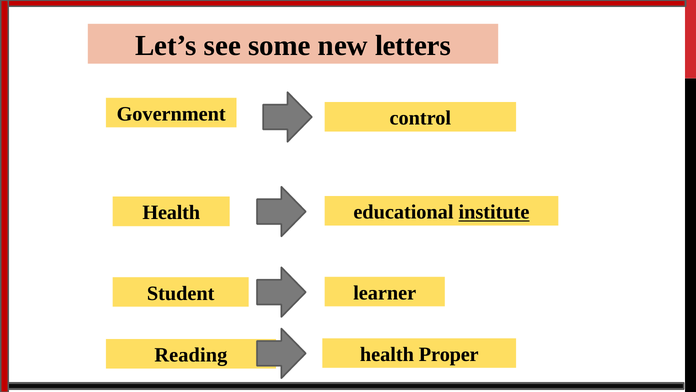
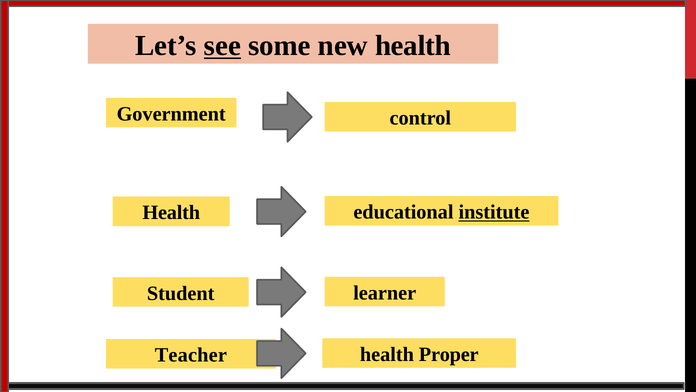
see underline: none -> present (222, 46)
new letters: letters -> health (413, 46)
Reading: Reading -> Teacher (191, 355)
